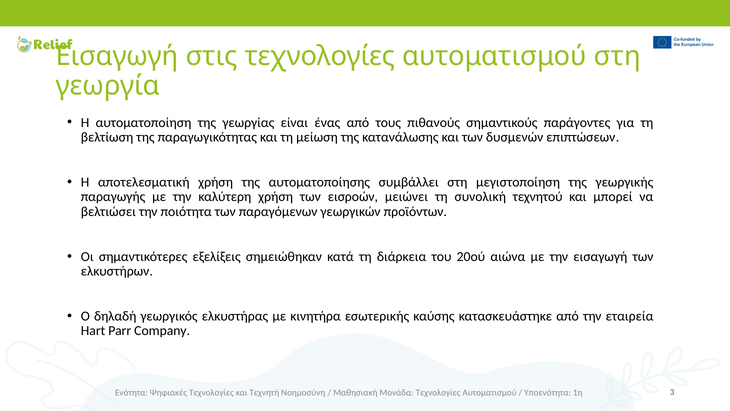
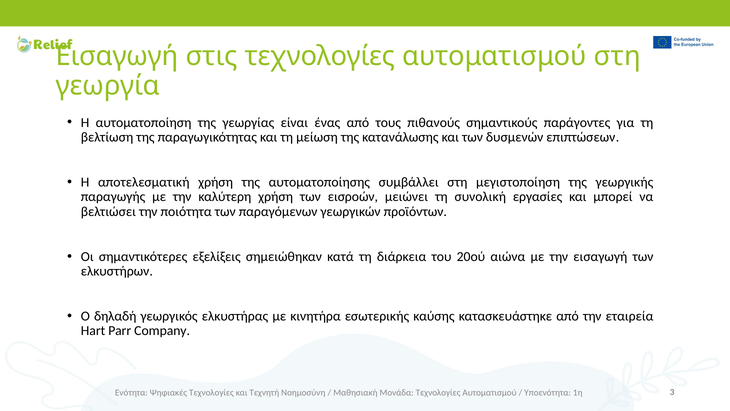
τεχνητού: τεχνητού -> εργασίες (538, 197)
